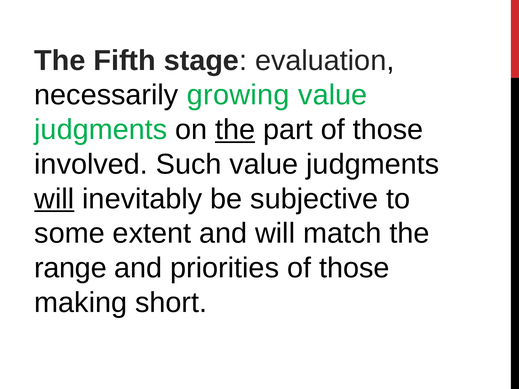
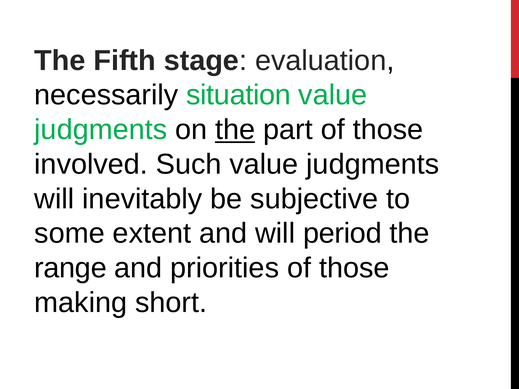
growing: growing -> situation (239, 95)
will underline: present -> none (54, 199)
match: match -> period (342, 234)
